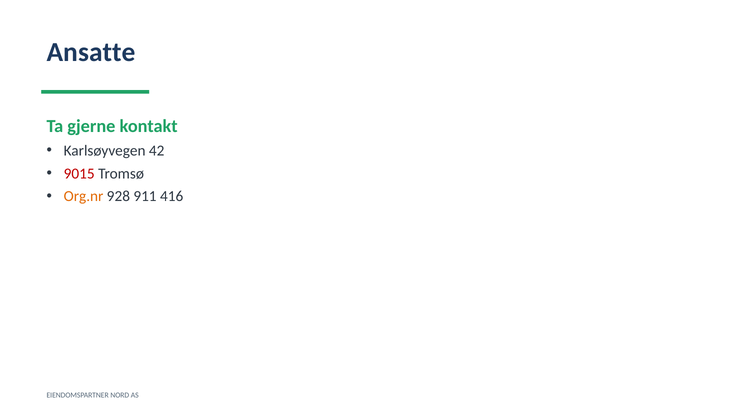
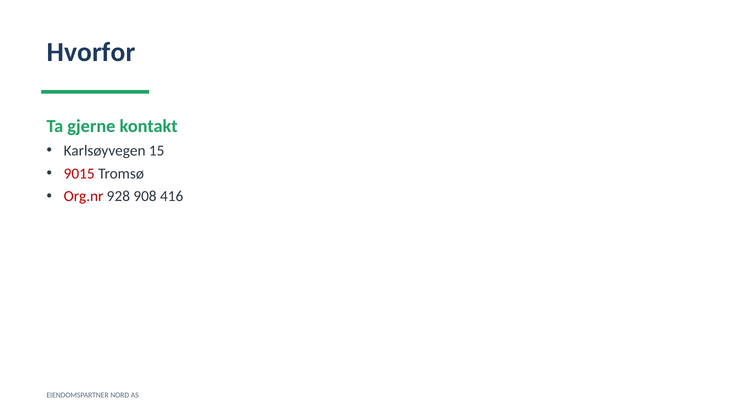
Ansatte: Ansatte -> Hvorfor (91, 52)
42: 42 -> 15 (157, 151)
Org.nr colour: orange -> red (84, 196)
911: 911 -> 908 (145, 196)
